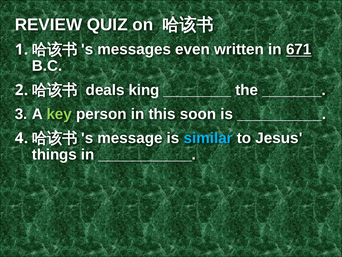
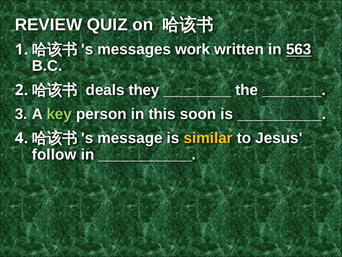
even: even -> work (193, 49)
671: 671 -> 563 (299, 49)
king: king -> they (144, 90)
similar colour: light blue -> yellow (208, 138)
things: things -> follow (54, 154)
